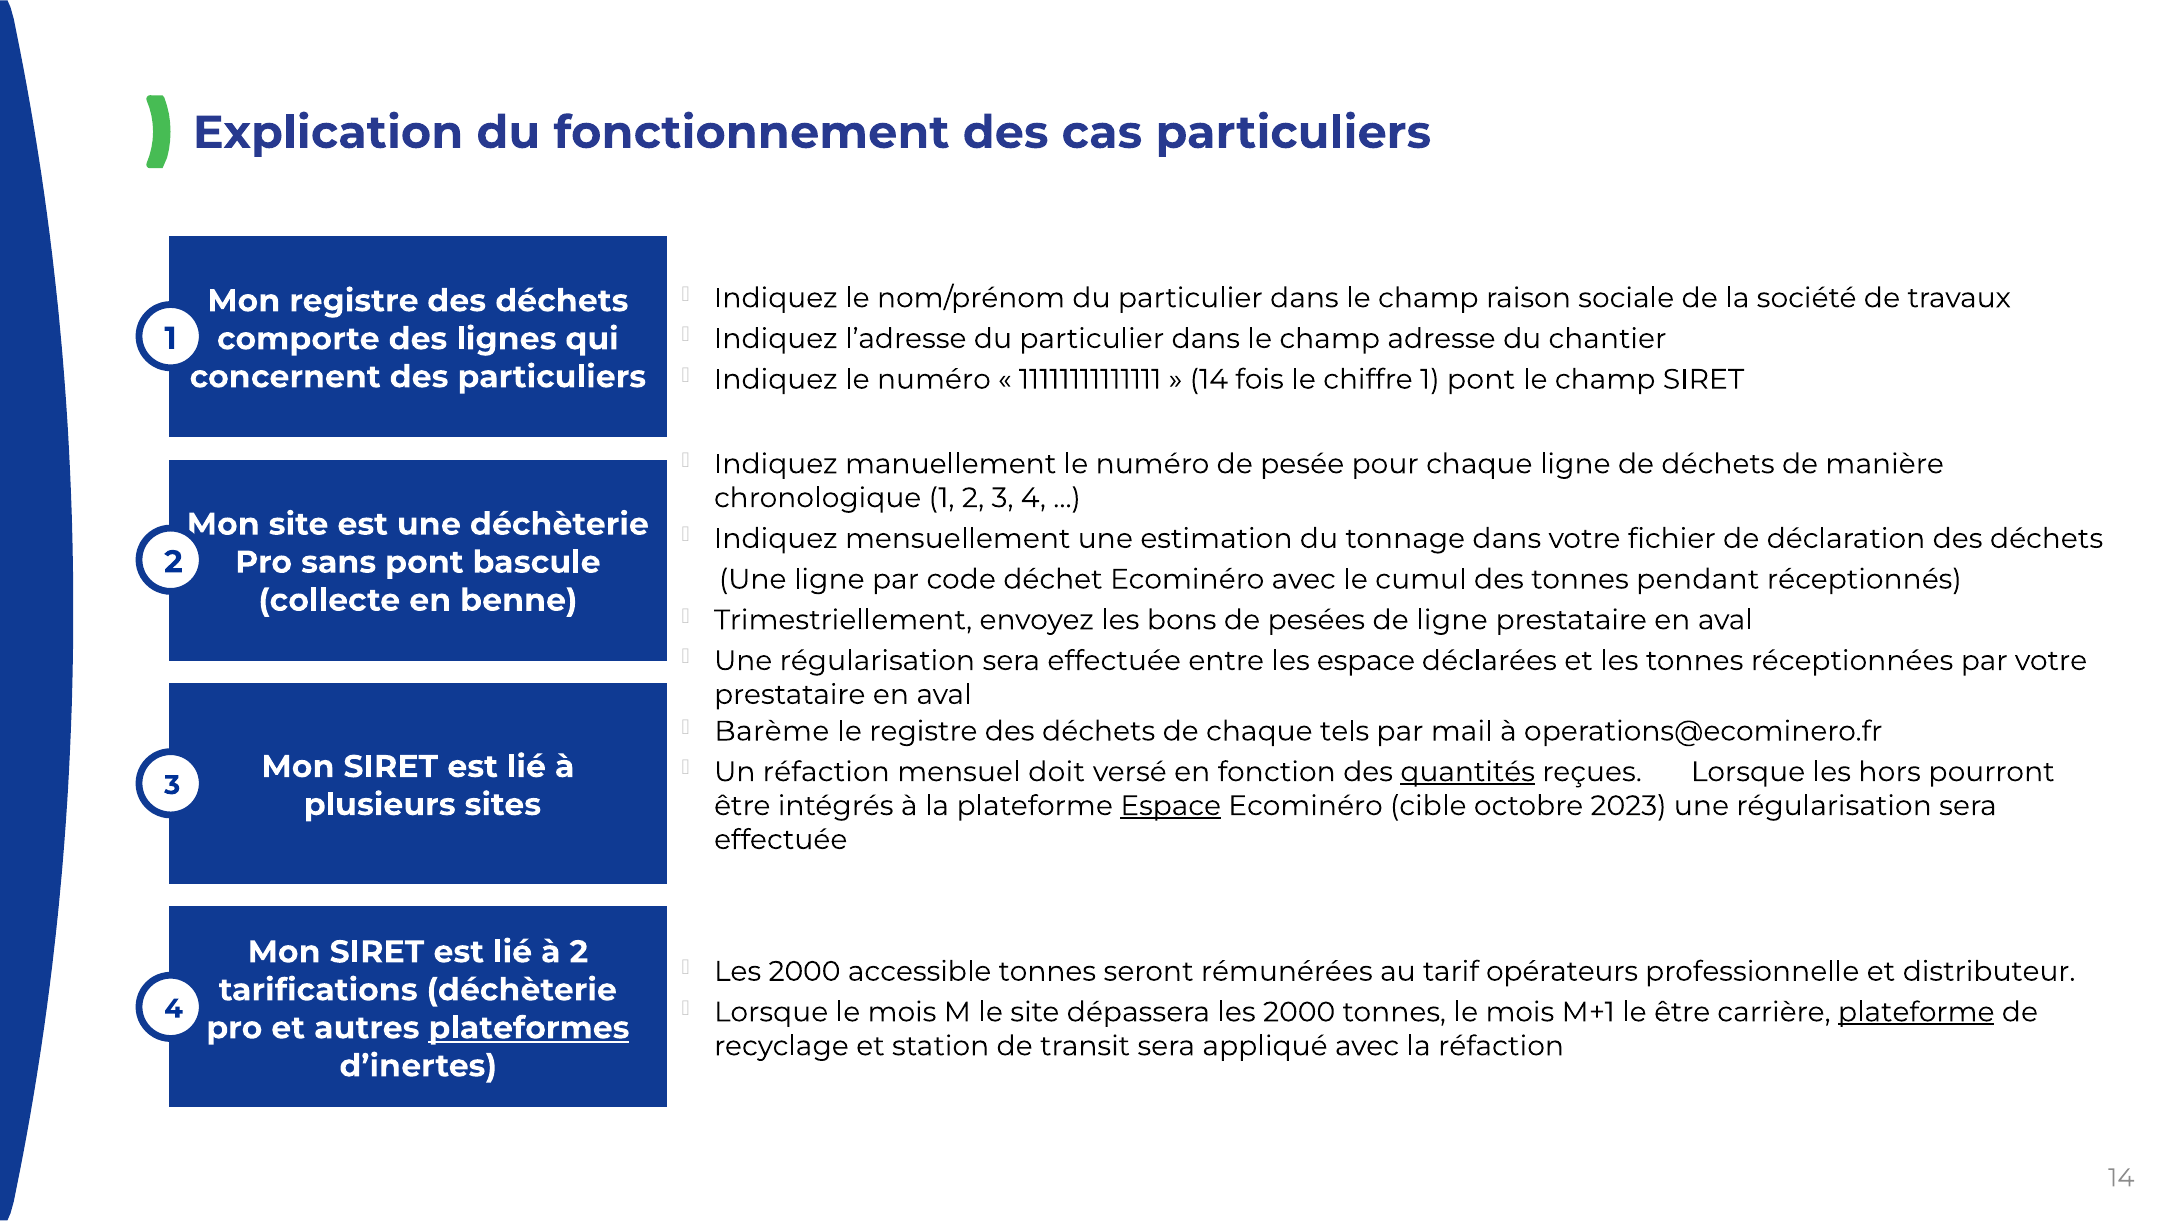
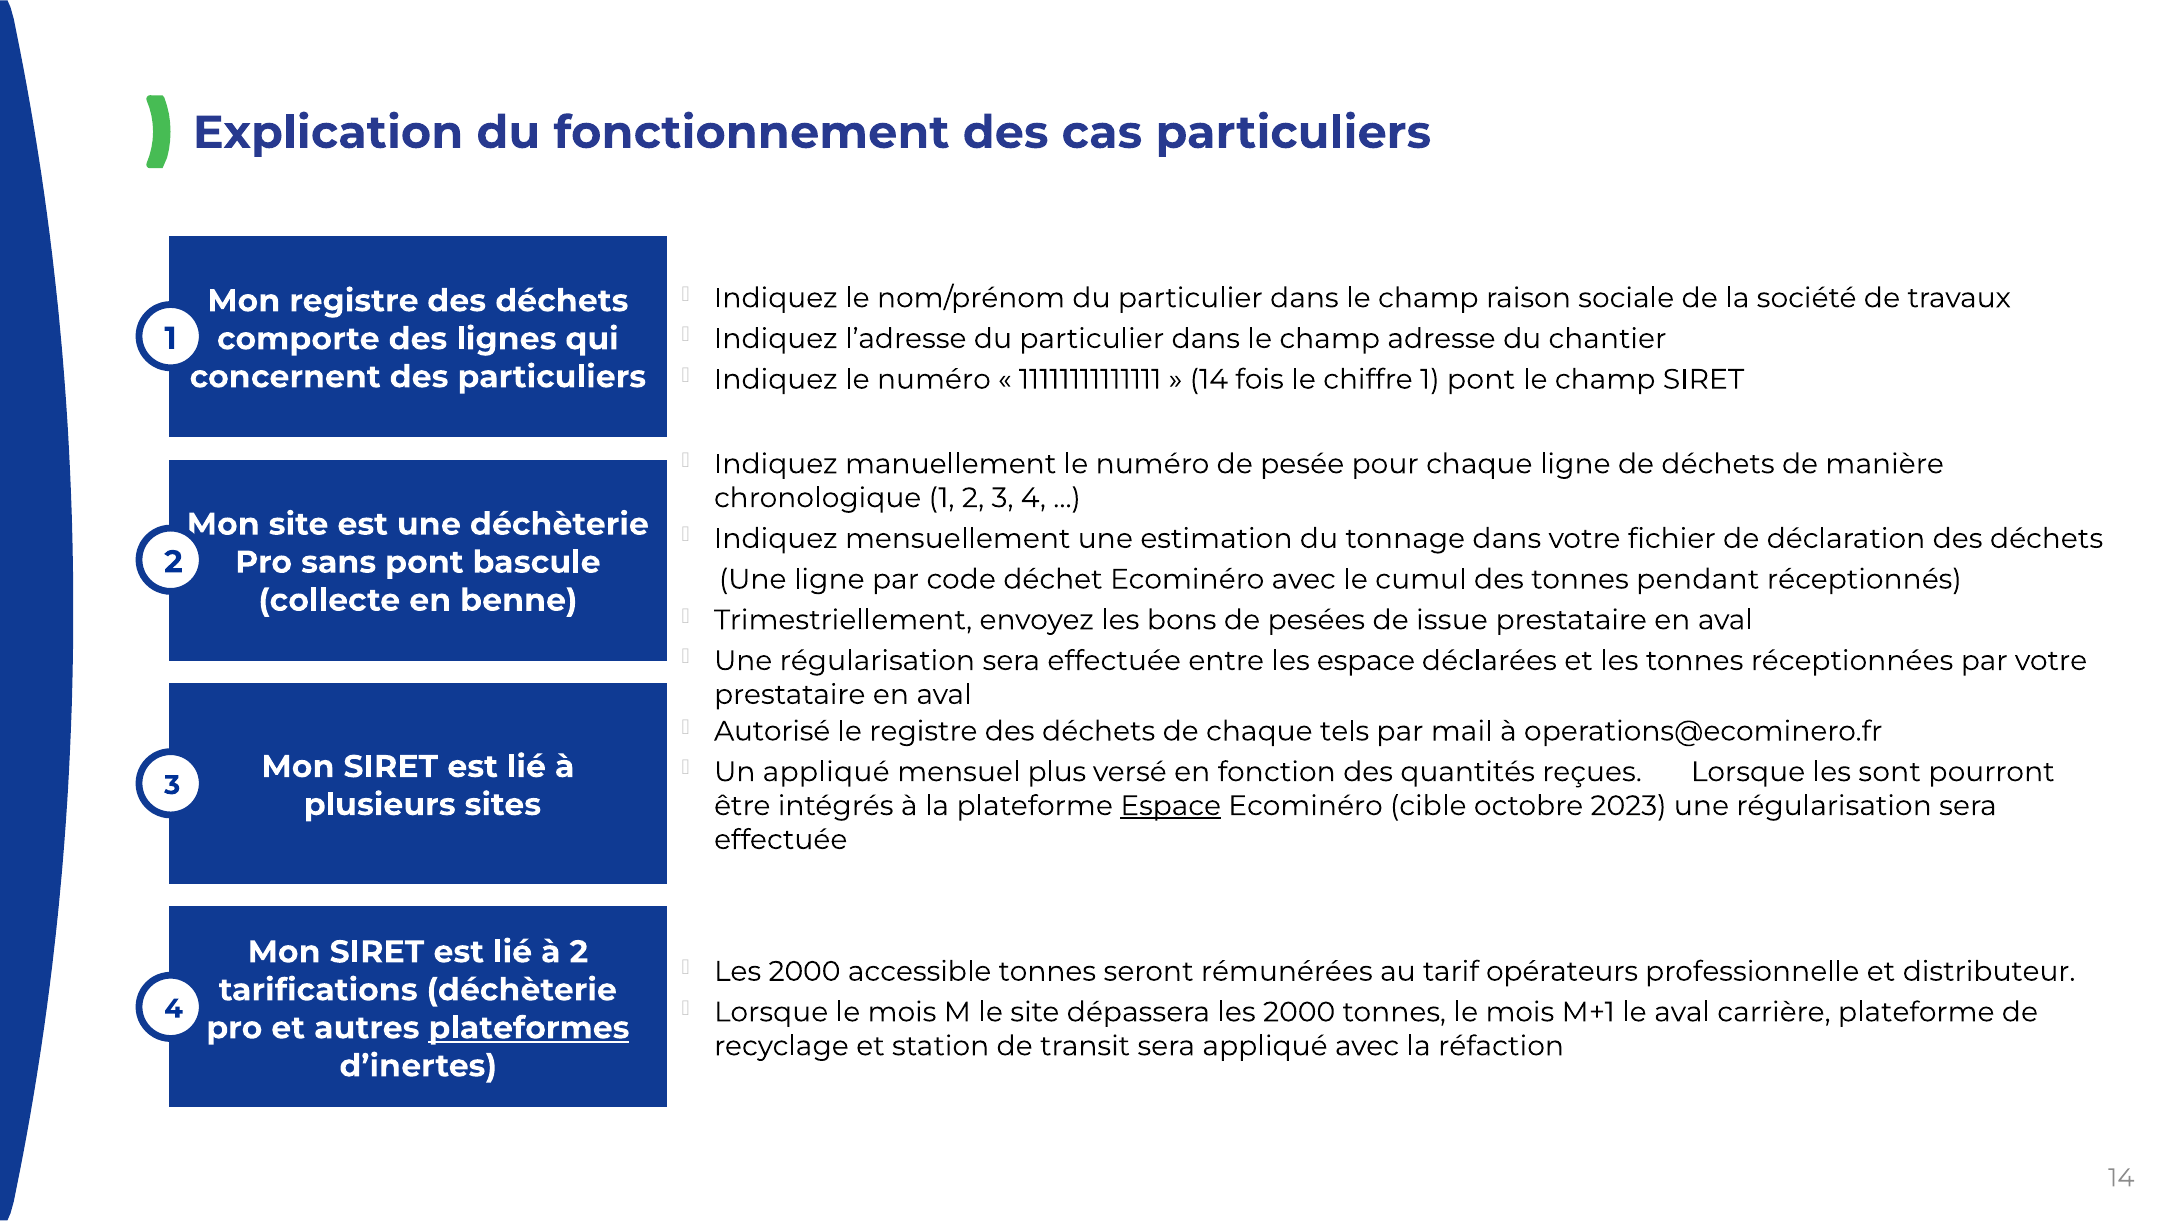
de ligne: ligne -> issue (1452, 620)
Barème: Barème -> Autorisé (772, 731)
Un réfaction: réfaction -> appliqué (826, 772)
doit: doit -> plus (1057, 772)
quantités underline: present -> none (1468, 772)
hors: hors -> sont (1890, 772)
le être: être -> aval (1682, 1012)
plateforme underline: present -> none (1916, 1012)
